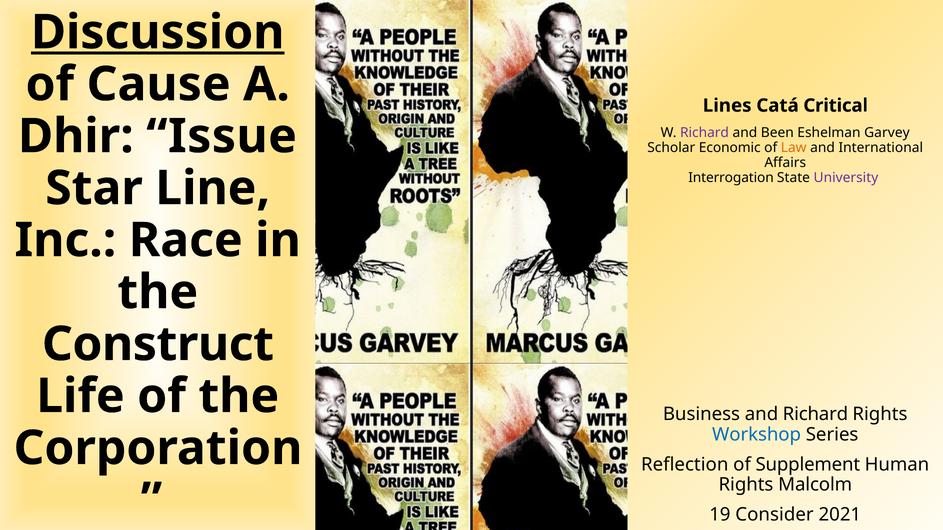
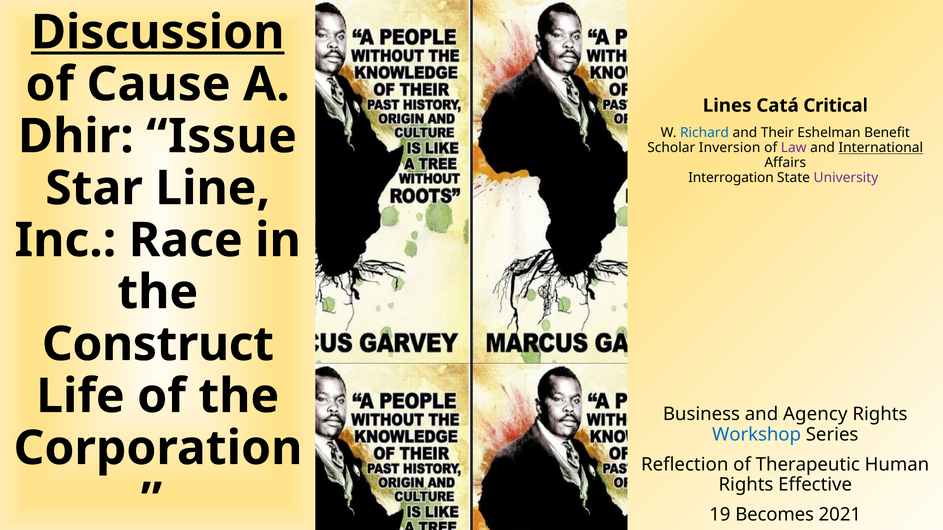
Richard colour: purple -> blue (704, 133)
Been: Been -> Their (777, 133)
Garvey: Garvey -> Benefit (887, 133)
Economic: Economic -> Inversion (730, 148)
Law colour: orange -> purple (794, 148)
International underline: none -> present (881, 148)
and Richard: Richard -> Agency (815, 415)
Supplement: Supplement -> Therapeutic (808, 465)
Malcolm: Malcolm -> Effective (815, 485)
Consider: Consider -> Becomes (775, 515)
